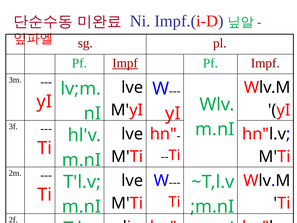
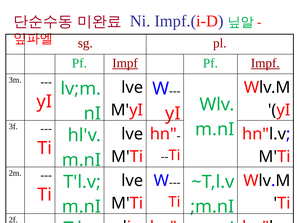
Impf underline: none -> present (265, 63)
